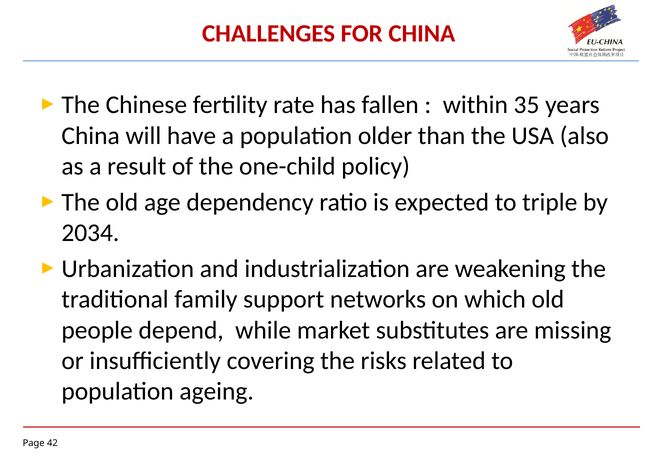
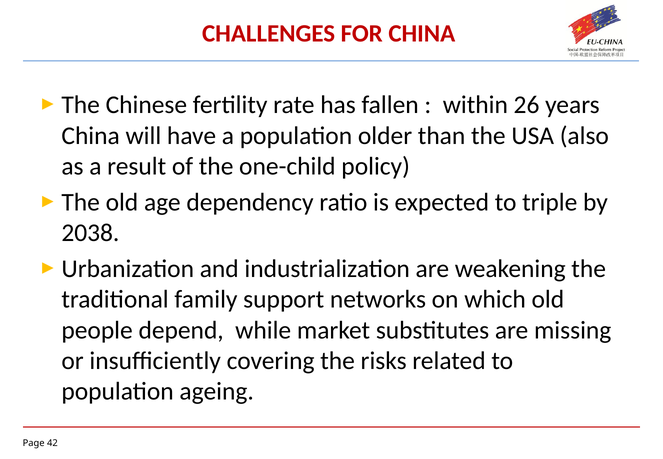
35: 35 -> 26 (527, 105)
2034: 2034 -> 2038 (90, 233)
